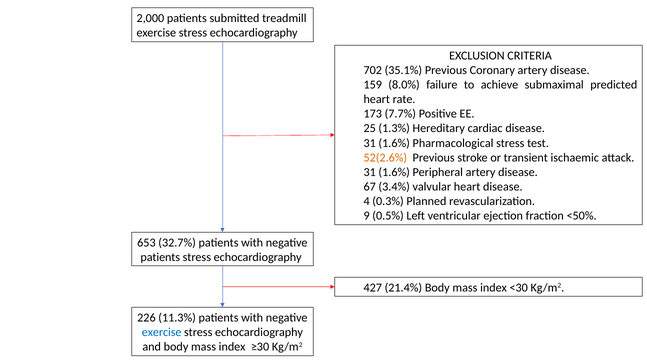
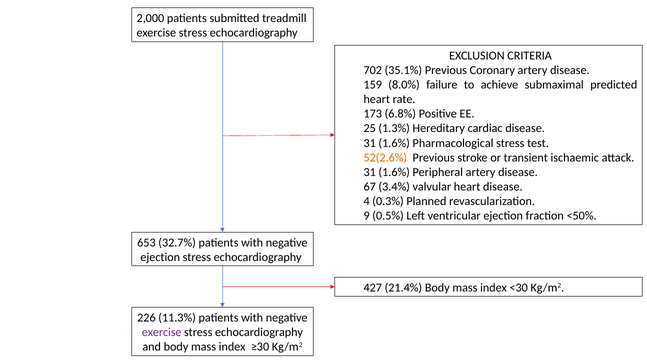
7.7%: 7.7% -> 6.8% (400, 114)
patients: patients -> ejection (160, 257)
exercise colour: blue -> purple (162, 332)
